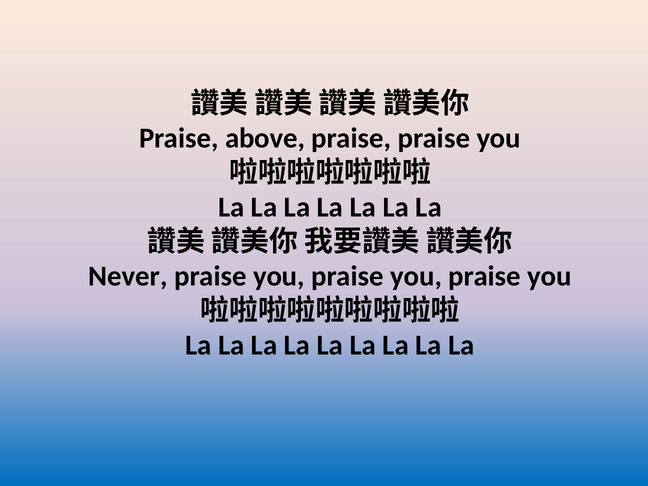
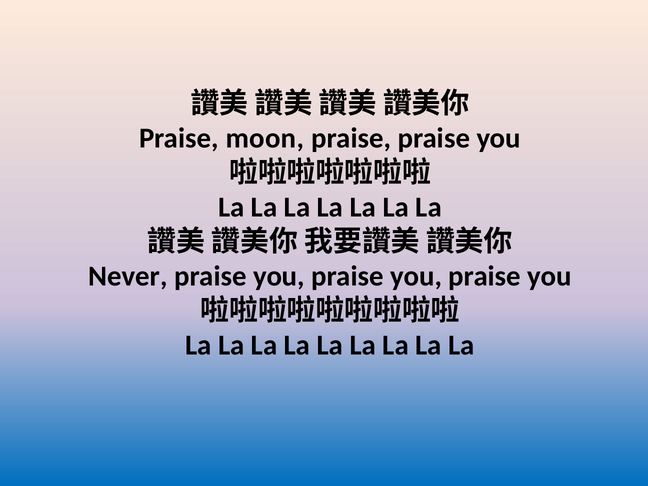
above: above -> moon (265, 138)
